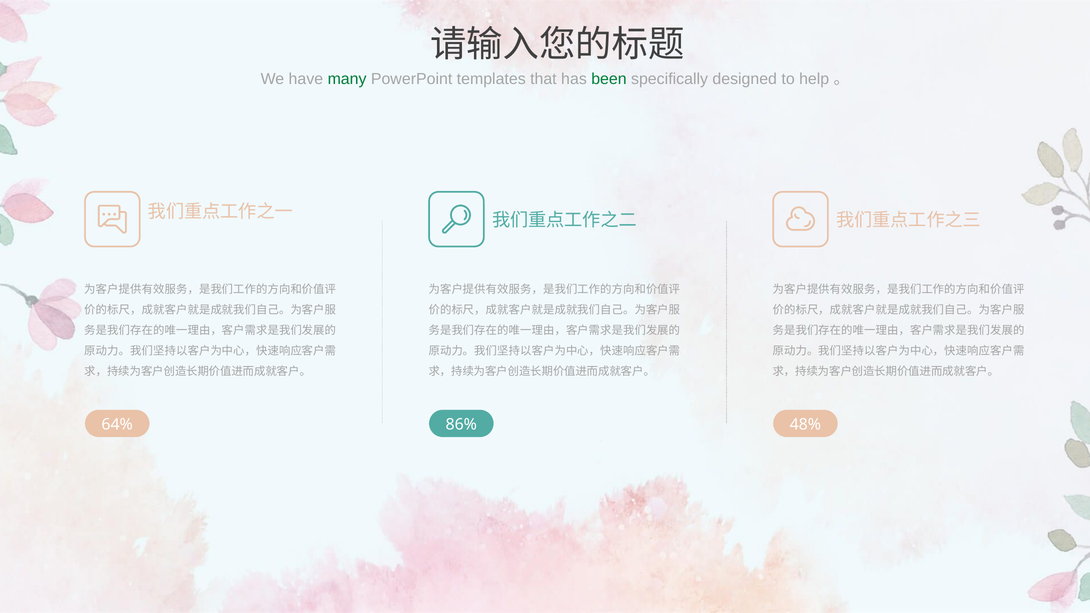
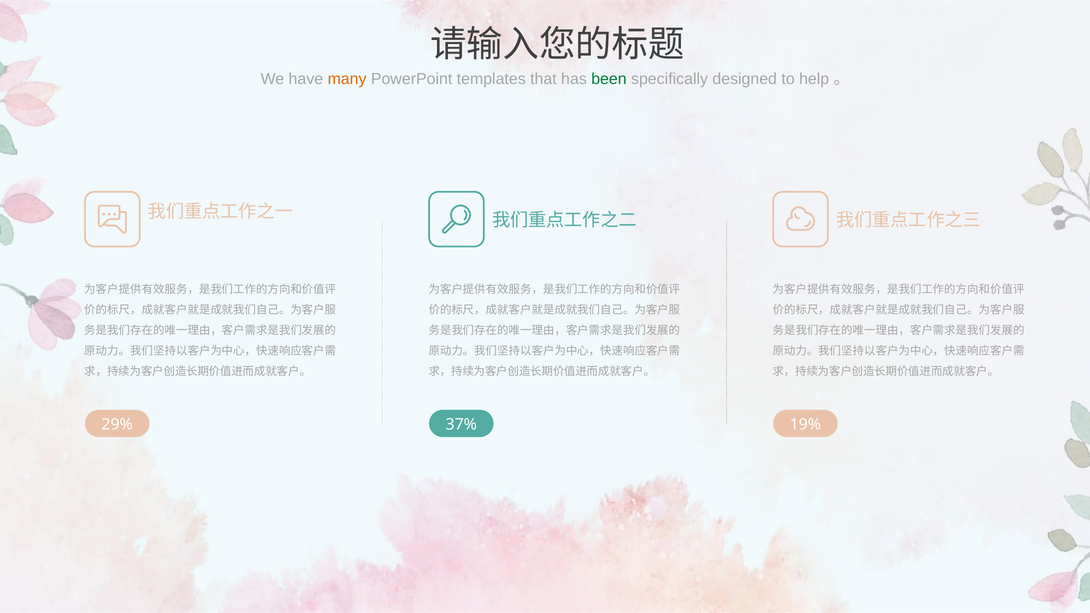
many colour: green -> orange (347, 79)
64%: 64% -> 29% (117, 425)
86%: 86% -> 37% (461, 425)
48%: 48% -> 19% (805, 425)
